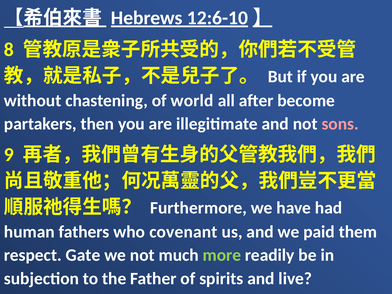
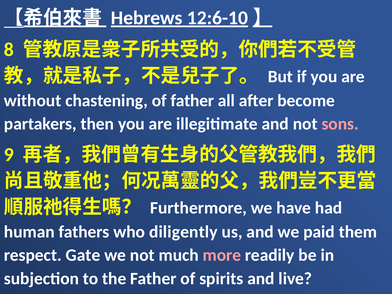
of world: world -> father (192, 101)
covenant: covenant -> diligently (183, 232)
more colour: light green -> pink (222, 255)
